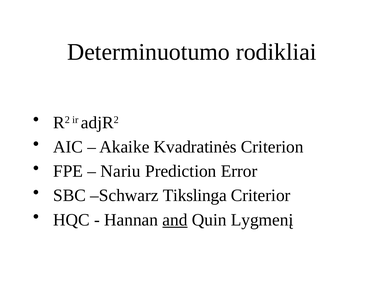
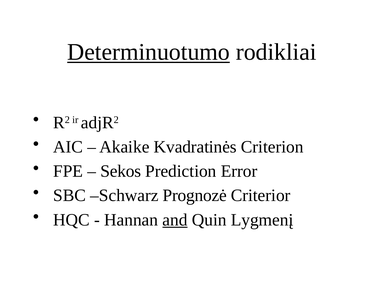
Determinuotumo underline: none -> present (148, 52)
Nariu: Nariu -> Sekos (121, 171)
Tikslinga: Tikslinga -> Prognozė (195, 195)
